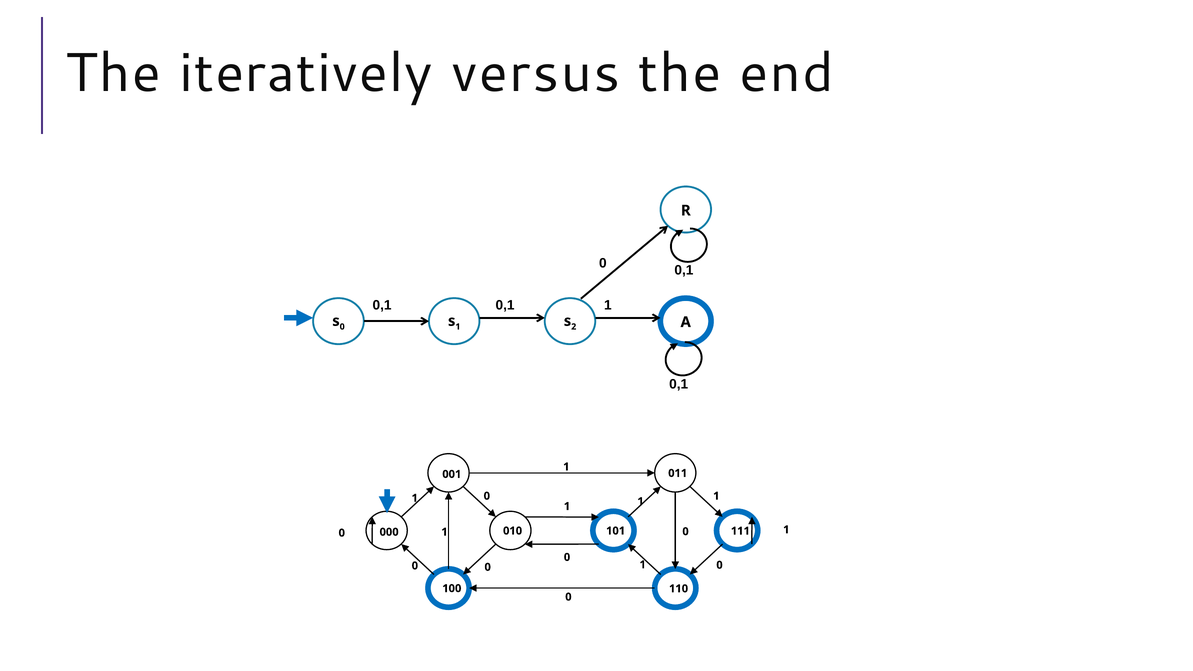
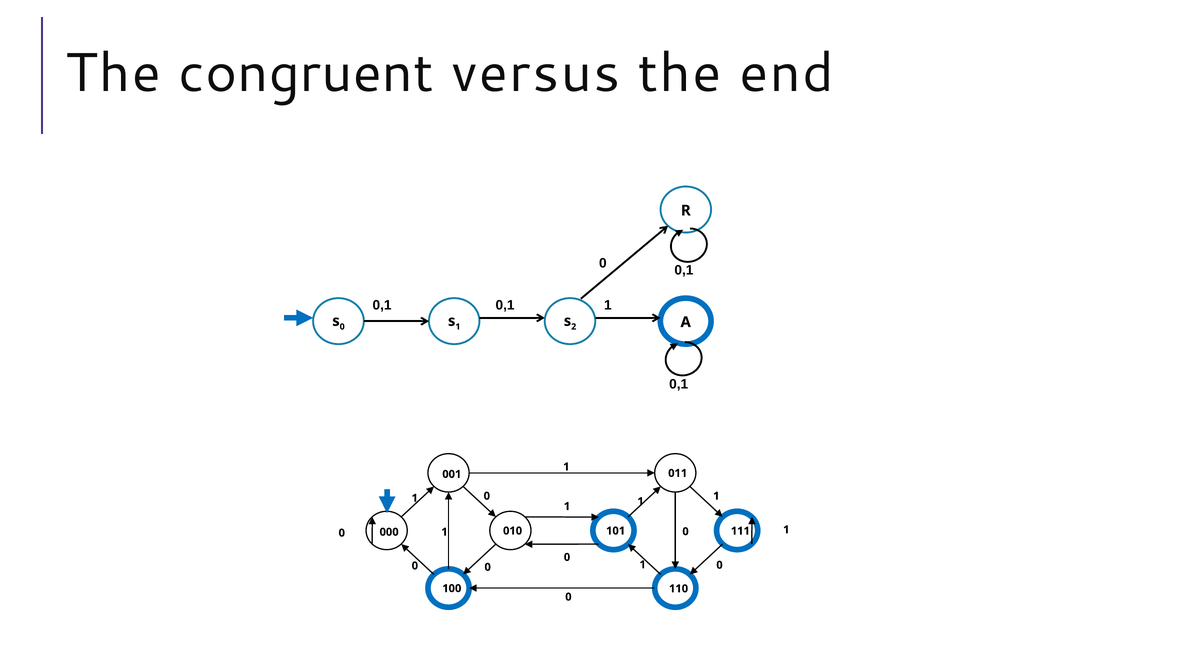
iteratively: iteratively -> congruent (306, 73)
